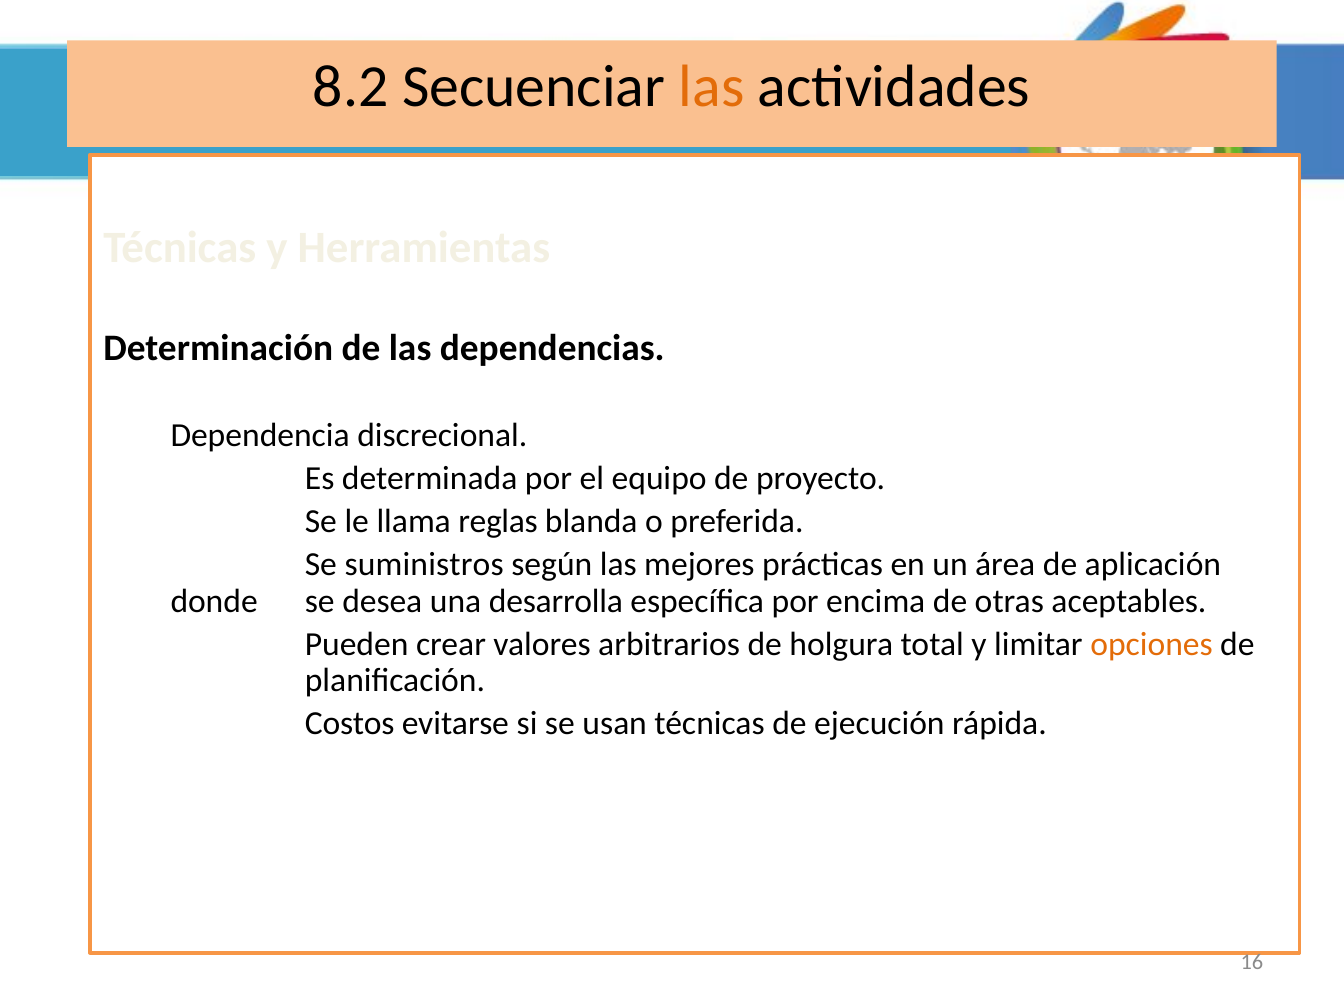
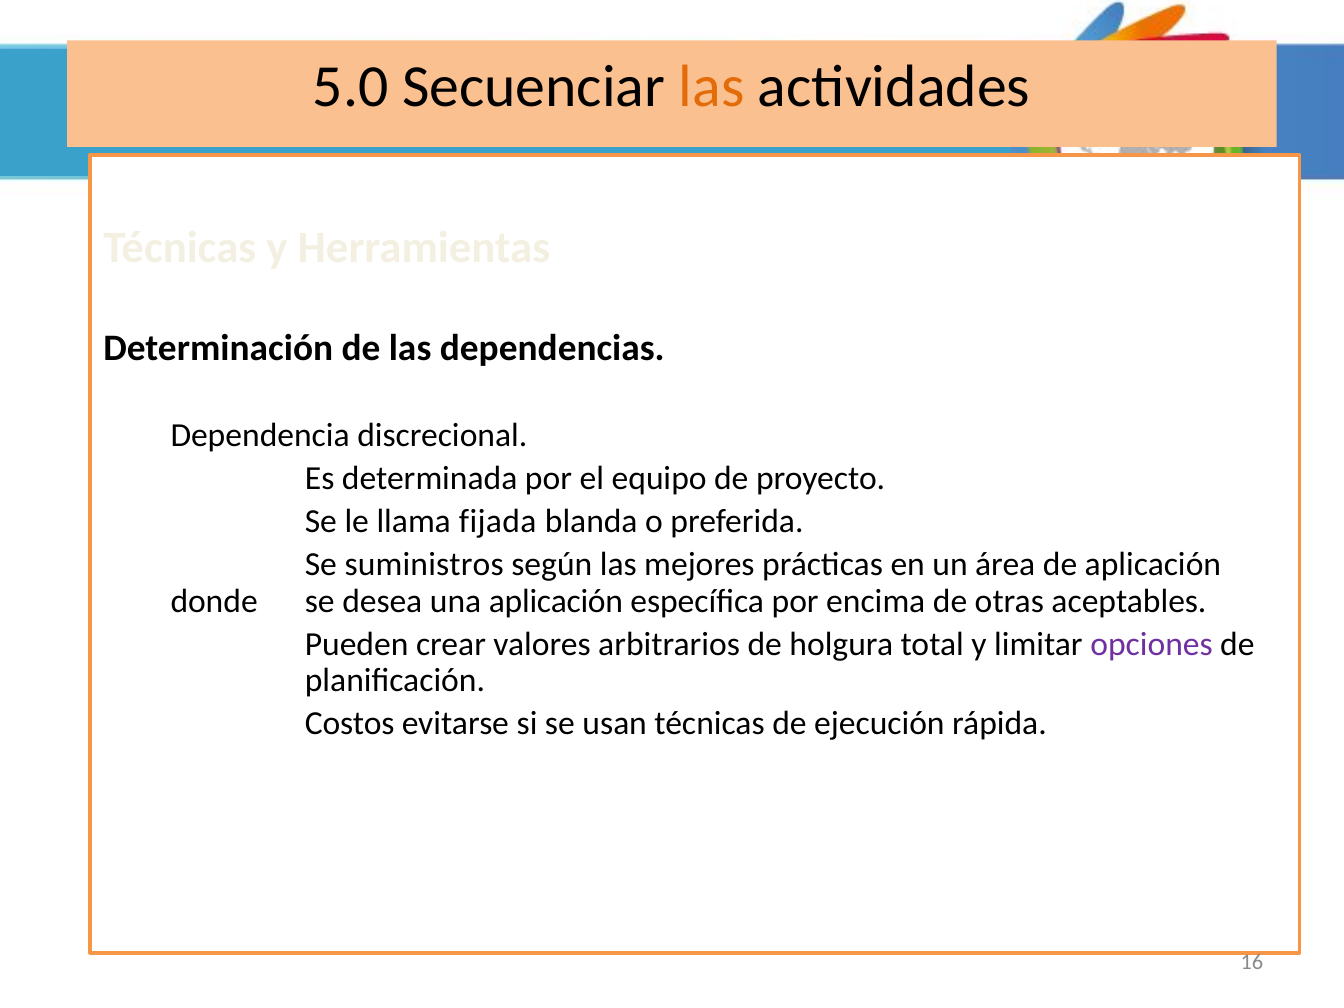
8.2: 8.2 -> 5.0 (351, 87)
reglas: reglas -> fijada (498, 522)
una desarrolla: desarrolla -> aplicación (556, 601)
opciones colour: orange -> purple (1152, 644)
